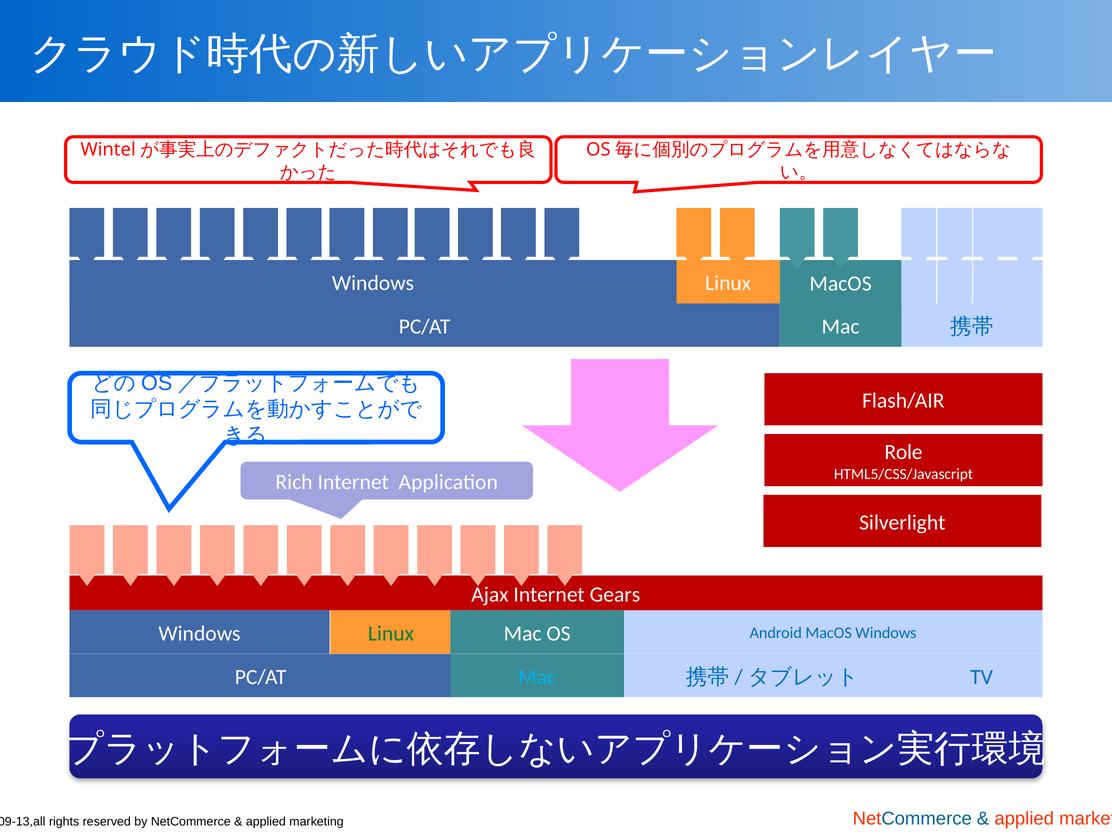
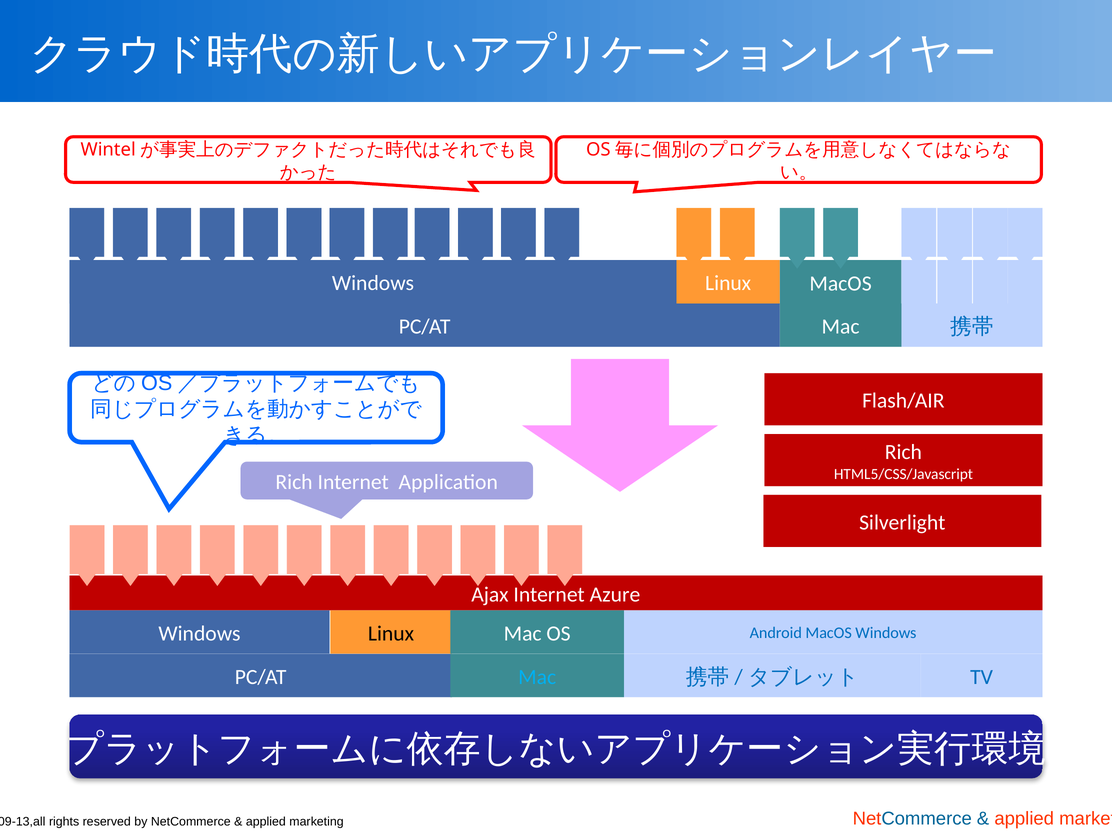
Role: Role -> Rich (903, 452)
Gears: Gears -> Azure (615, 594)
Linux colour: green -> black (391, 633)
